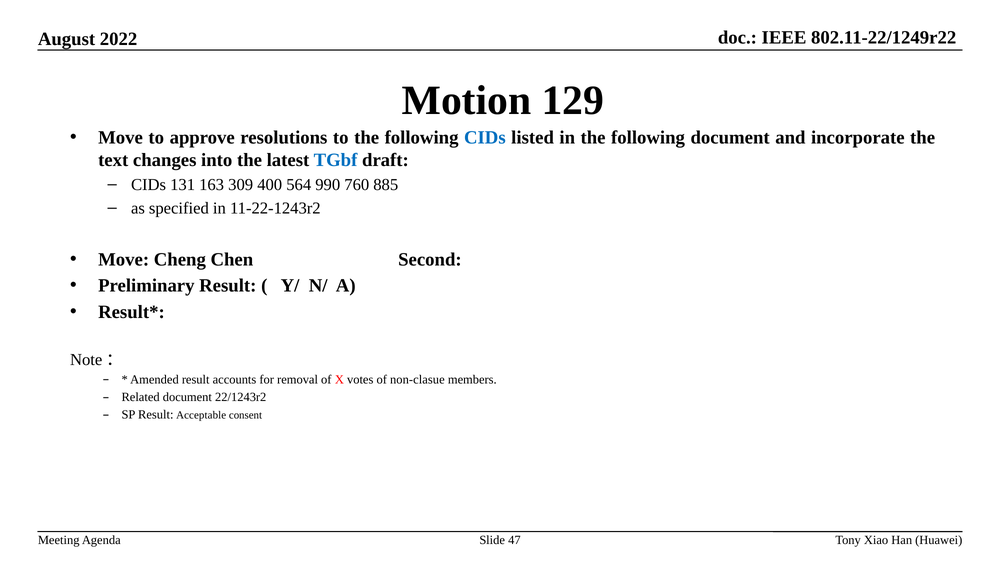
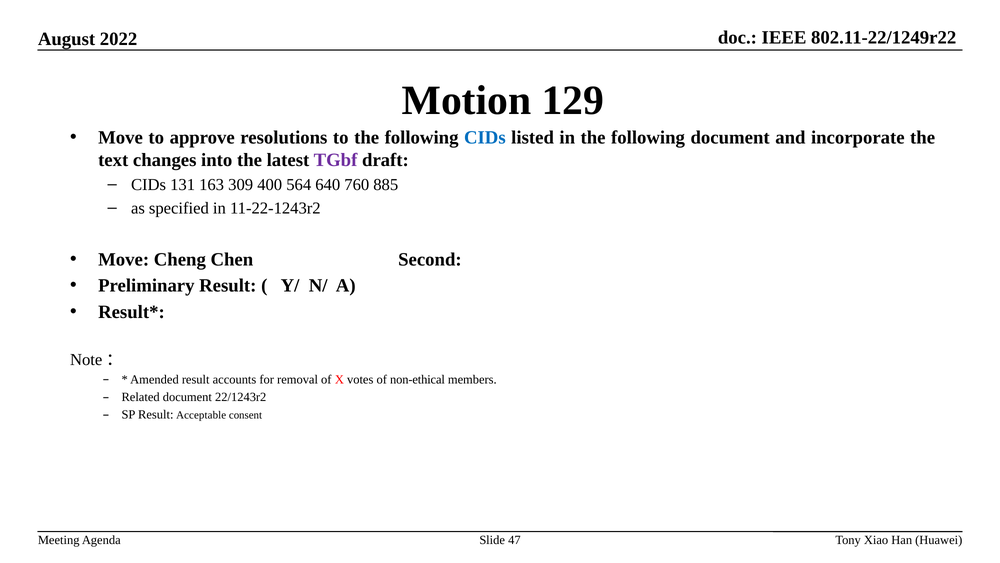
TGbf colour: blue -> purple (336, 160)
990: 990 -> 640 (328, 185)
non-clasue: non-clasue -> non-ethical (417, 379)
